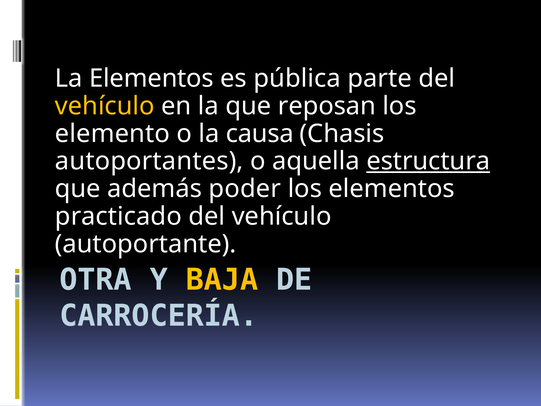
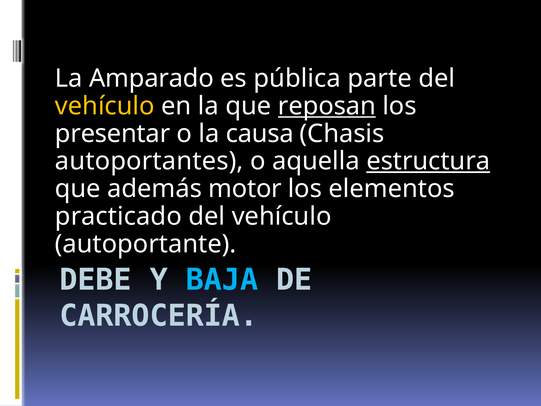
La Elementos: Elementos -> Amparado (152, 78)
reposan underline: none -> present (327, 106)
elemento: elemento -> presentar (113, 133)
poder: poder -> motor (245, 189)
OTRA: OTRA -> DEBE (96, 280)
BAJA colour: yellow -> light blue (222, 280)
